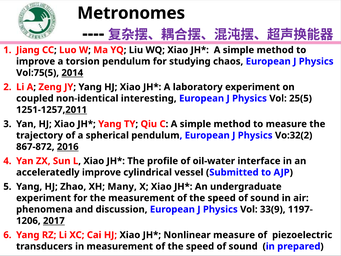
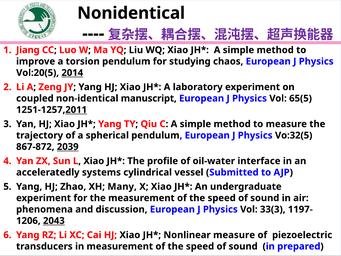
Metronomes: Metronomes -> Nonidentical (131, 13)
Vol:75(5: Vol:75(5 -> Vol:20(5 (38, 73)
interesting: interesting -> manuscript (149, 98)
25(5: 25(5 -> 65(5 (301, 98)
Vo:32(2: Vo:32(2 -> Vo:32(5 (294, 135)
2016: 2016 -> 2039 (68, 147)
acceleratedly improve: improve -> systems (101, 172)
33(9: 33(9 -> 33(3 (273, 209)
2017: 2017 -> 2043 (54, 221)
